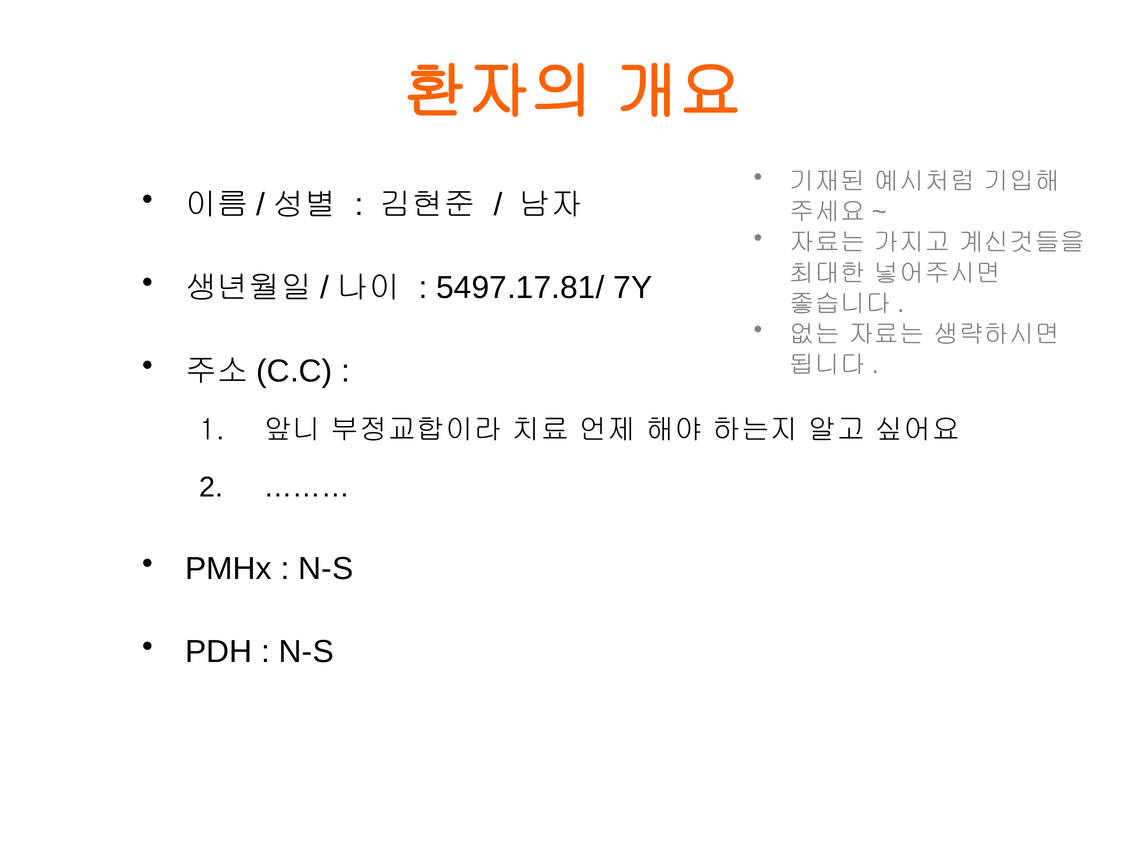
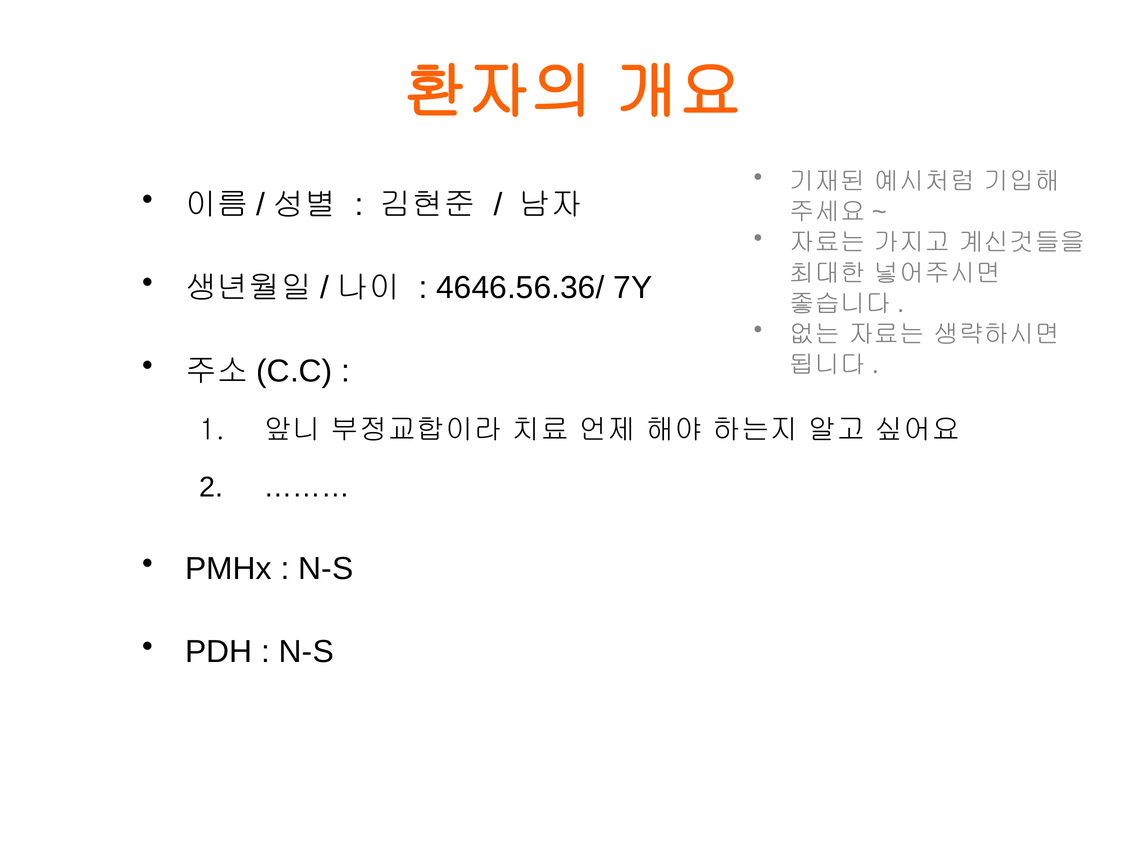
5497.17.81/: 5497.17.81/ -> 4646.56.36/ (520, 288)
